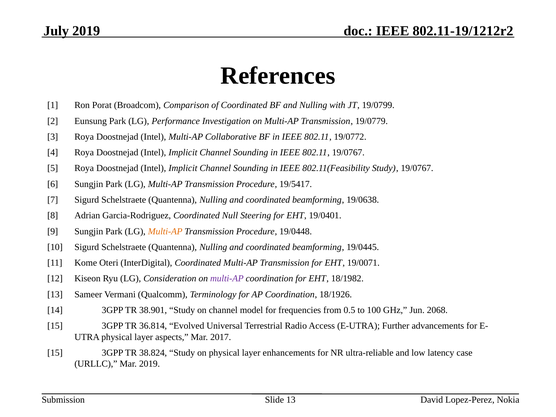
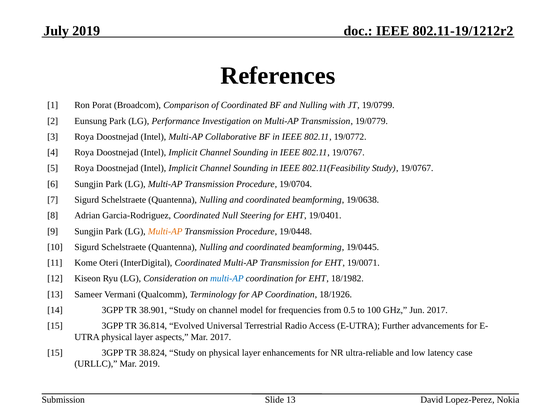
19/5417: 19/5417 -> 19/0704 (296, 184)
multi-AP colour: purple -> blue (227, 279)
Jun 2068: 2068 -> 2017 (437, 310)
